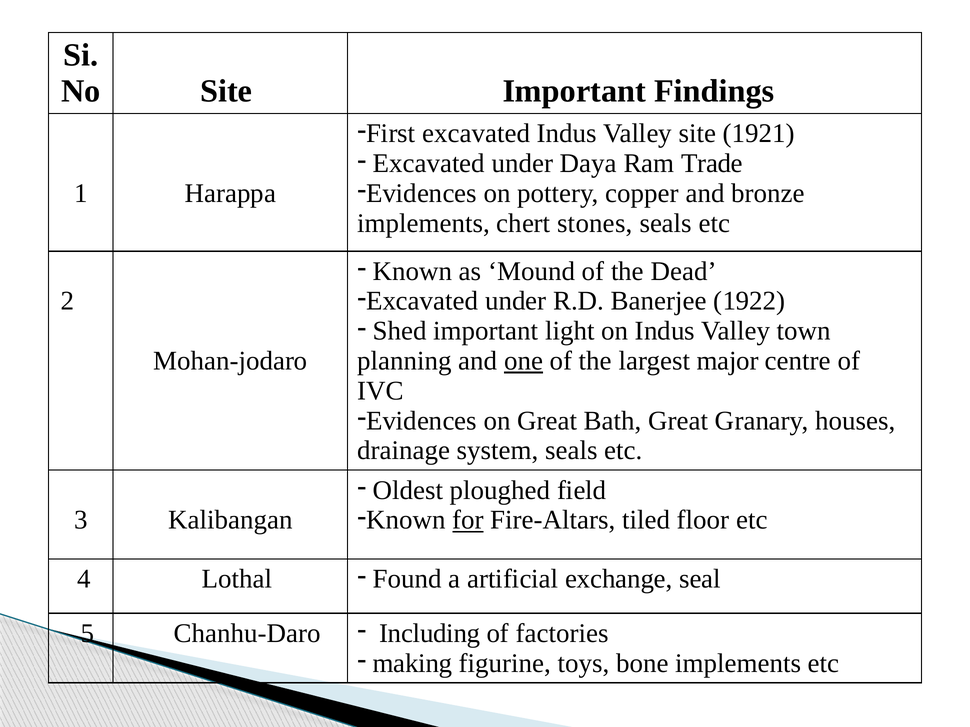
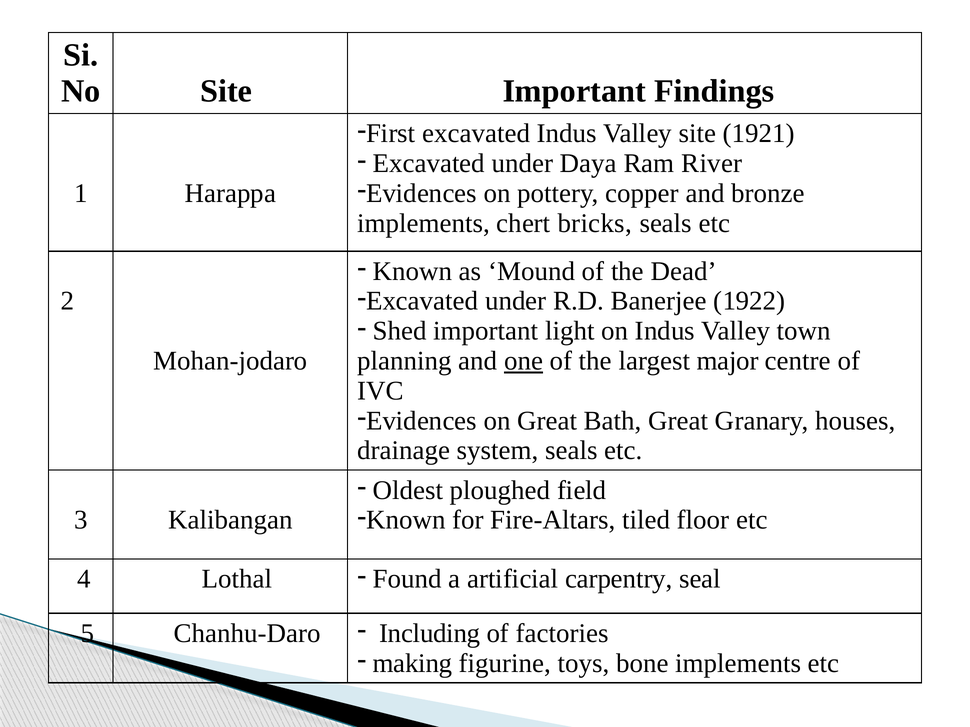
Trade: Trade -> River (712, 164)
stones: stones -> bricks (595, 223)
for underline: present -> none (468, 520)
exchange: exchange -> carpentry (619, 579)
